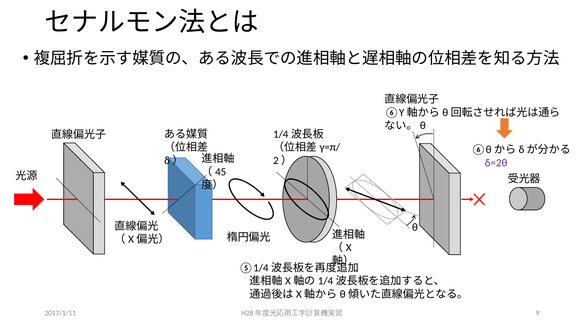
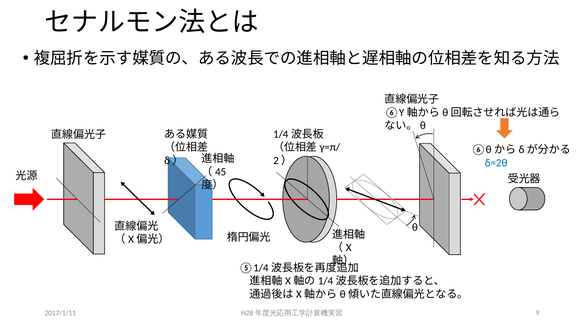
δ=2θ colour: purple -> blue (496, 163)
